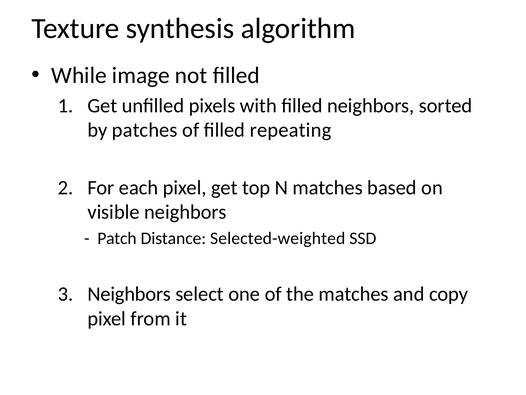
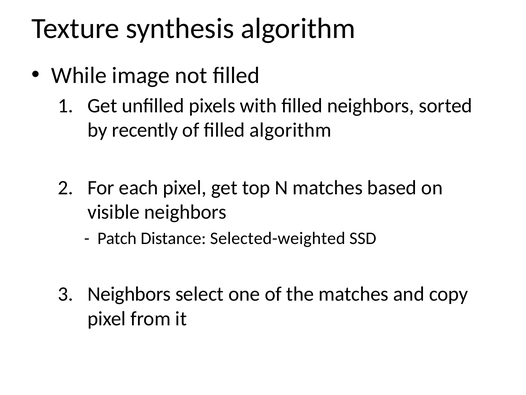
patches: patches -> recently (145, 130)
filled repeating: repeating -> algorithm (291, 130)
